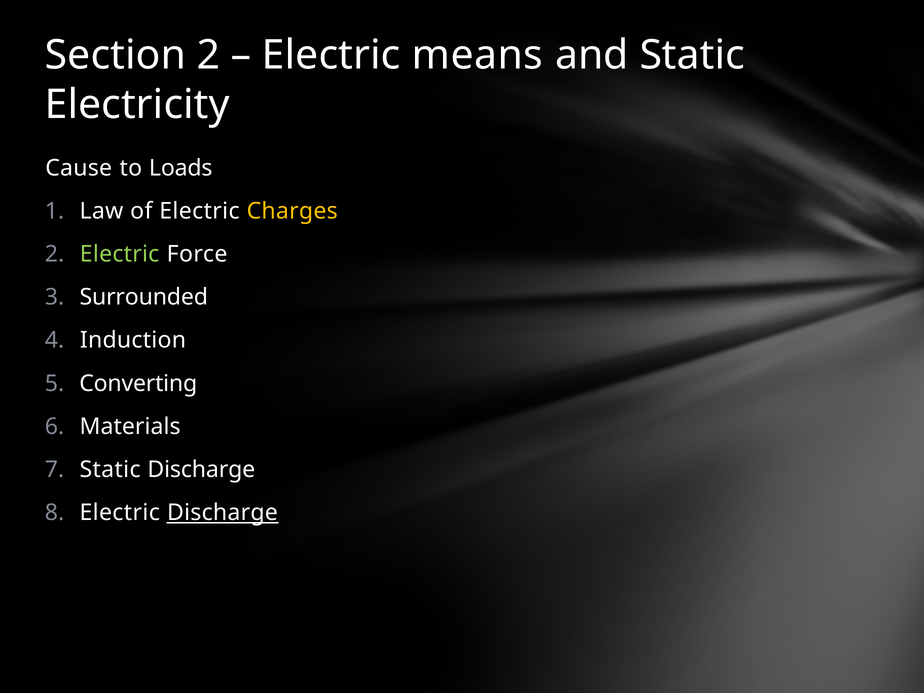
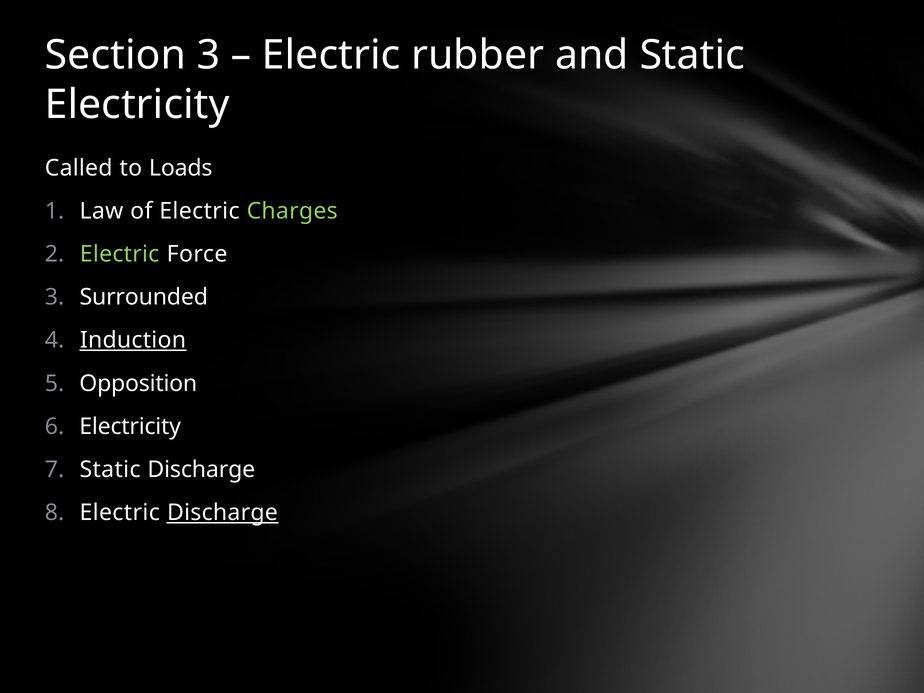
Section 2: 2 -> 3 (208, 55)
means: means -> rubber (478, 55)
Cause: Cause -> Called (79, 168)
Charges colour: yellow -> light green (292, 211)
Induction underline: none -> present (133, 340)
Converting: Converting -> Opposition (138, 383)
Materials: Materials -> Electricity (130, 427)
